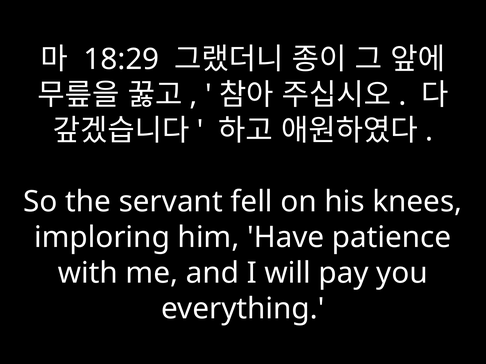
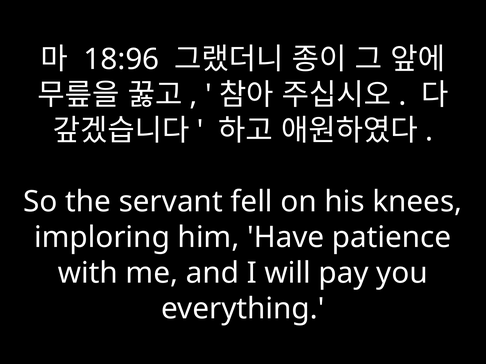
18:29: 18:29 -> 18:96 (121, 60)
